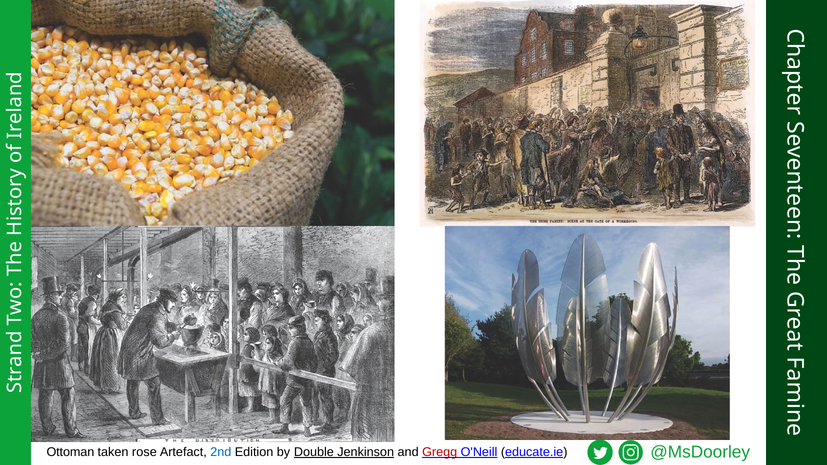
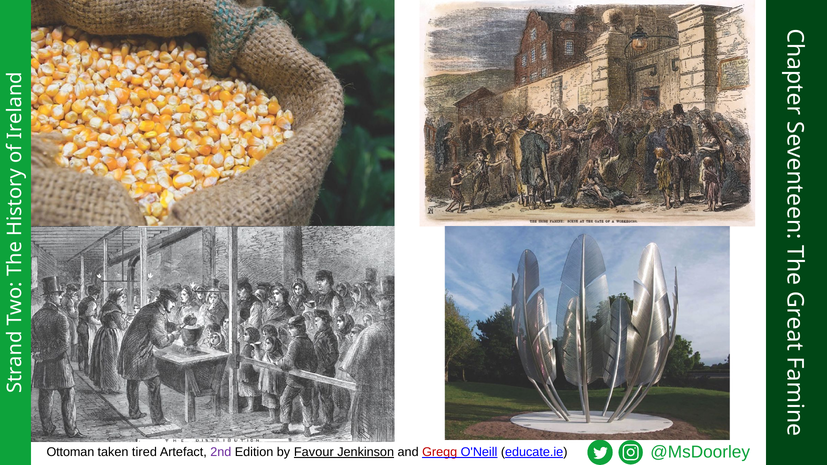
rose: rose -> tired (144, 452)
2nd colour: blue -> purple (221, 452)
Double: Double -> Favour (314, 452)
